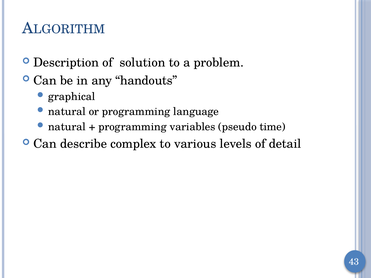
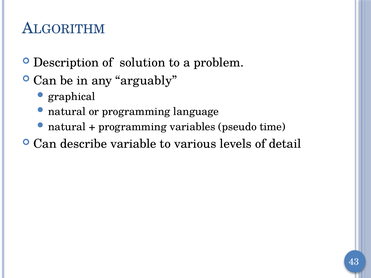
handouts: handouts -> arguably (146, 81)
complex: complex -> variable (133, 144)
